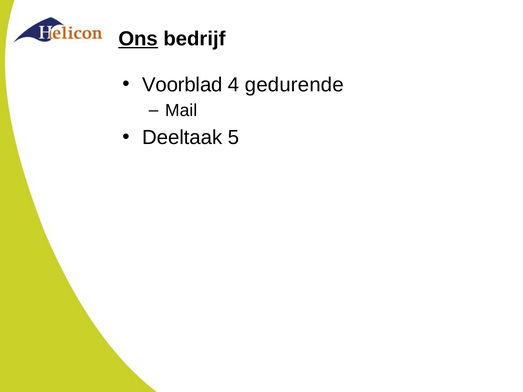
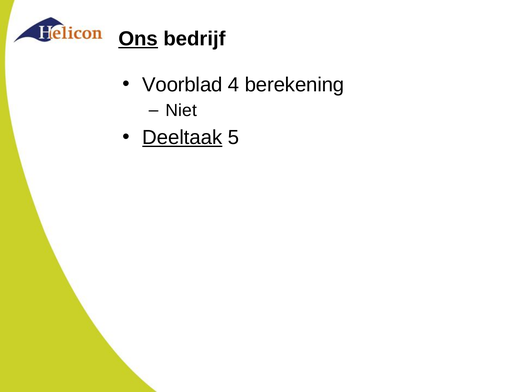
gedurende: gedurende -> berekening (295, 85)
Mail: Mail -> Niet (181, 111)
Deeltaak underline: none -> present (182, 138)
